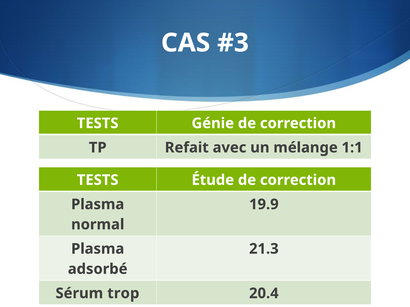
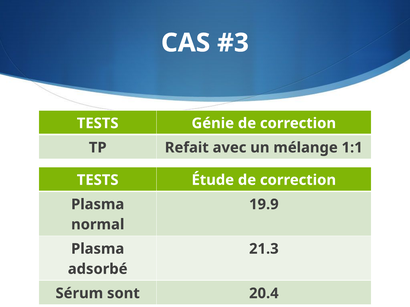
trop: trop -> sont (123, 294)
